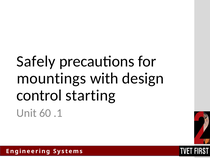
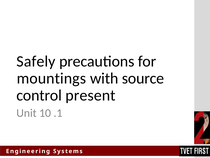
design: design -> source (143, 78)
starting: starting -> present (91, 95)
60: 60 -> 10 (45, 113)
